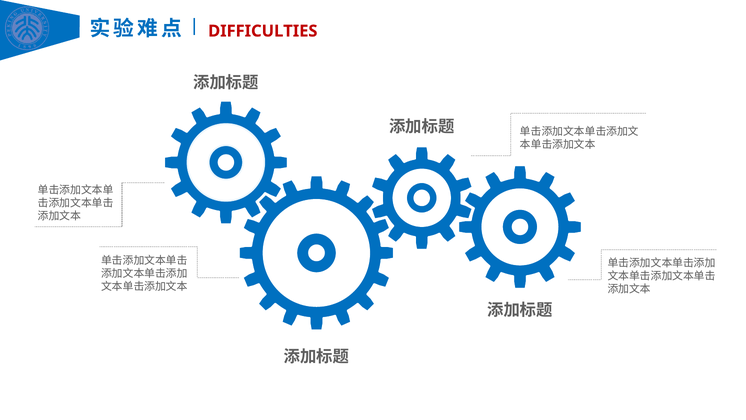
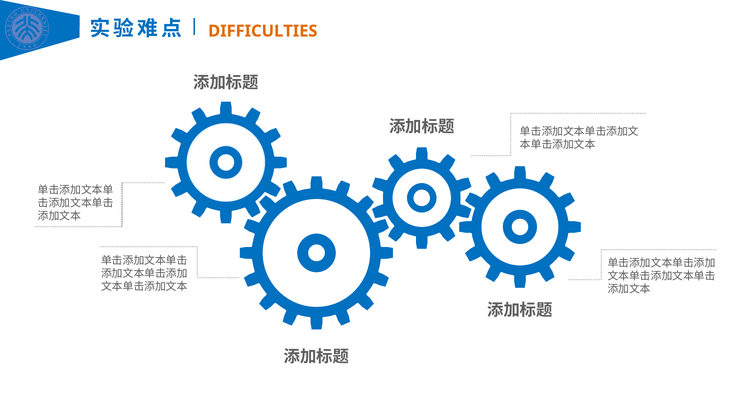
DIFFICULTIES colour: red -> orange (263, 31)
